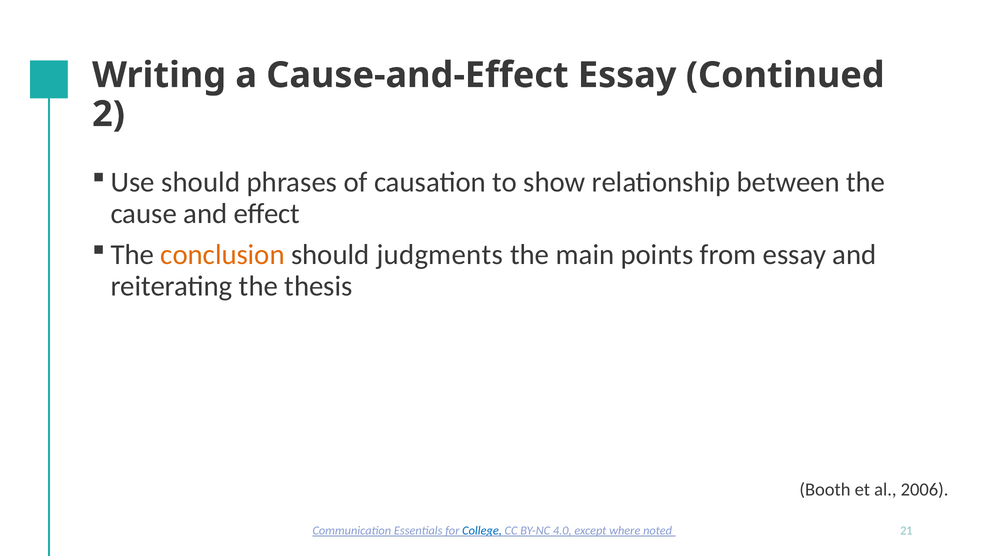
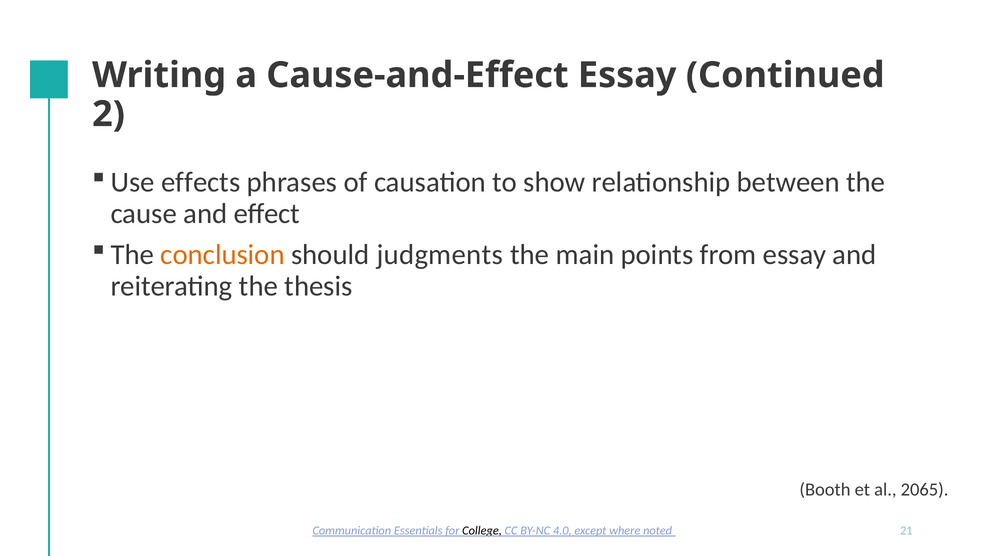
Use should: should -> effects (201, 182)
2006: 2006 -> 2065 (925, 490)
College colour: blue -> black (482, 530)
